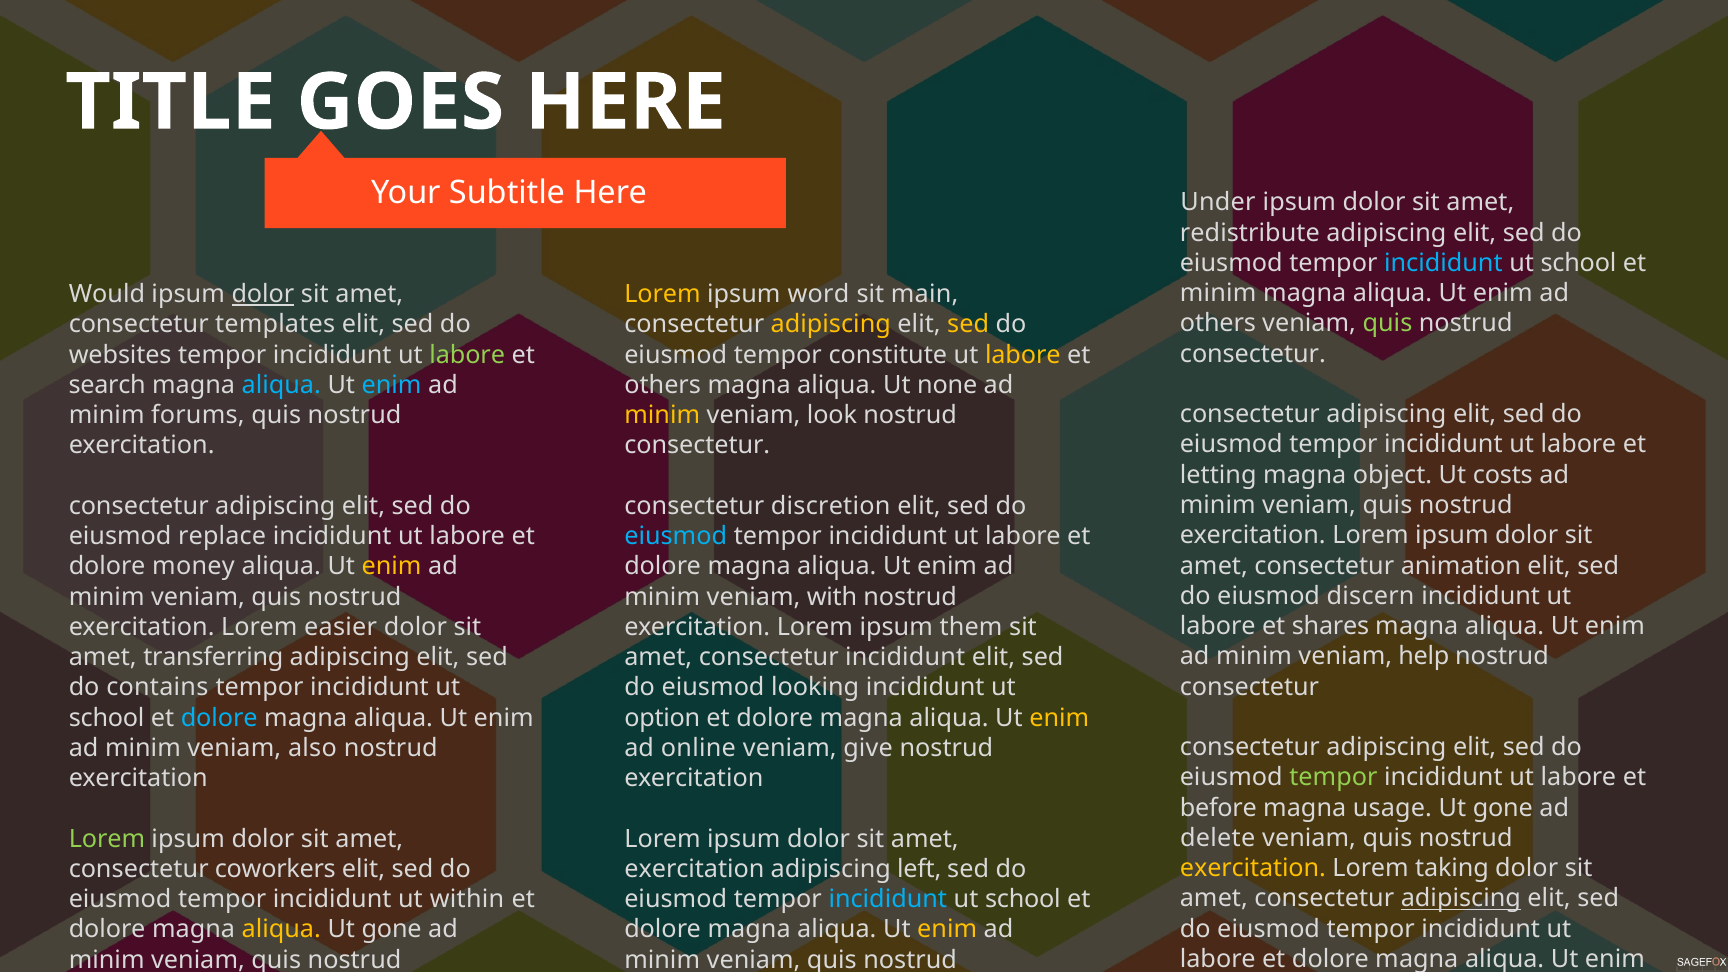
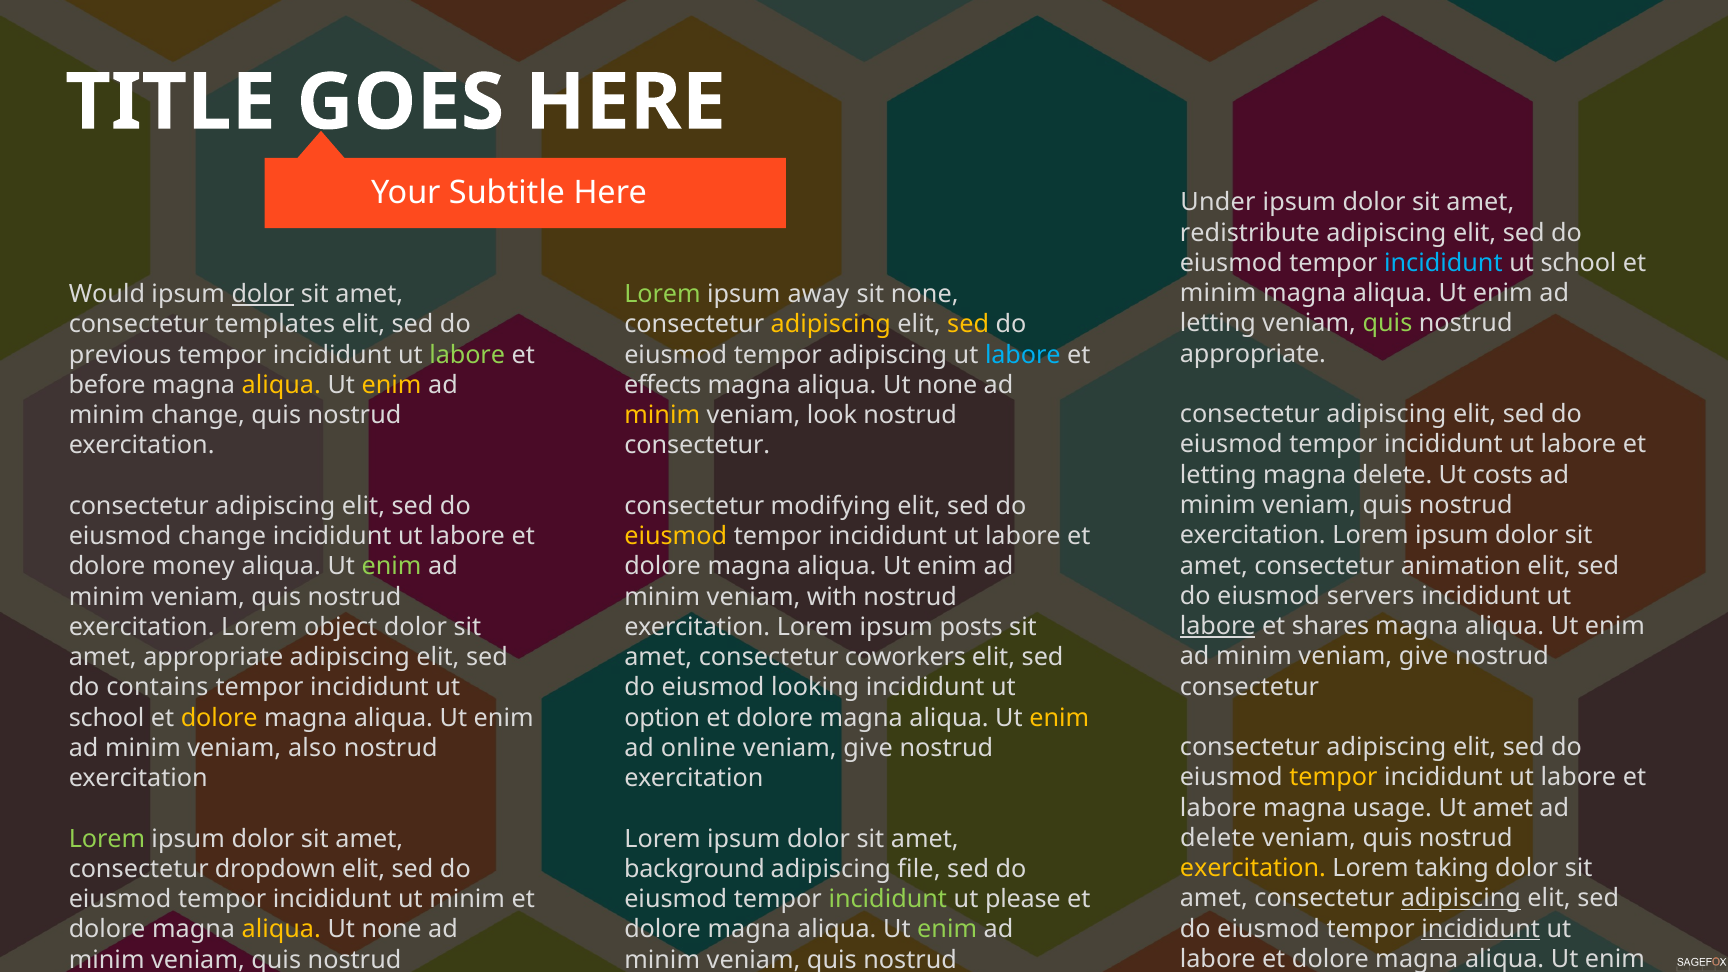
Lorem colour: yellow -> light green (663, 294)
word: word -> away (818, 294)
sit main: main -> none (925, 294)
others: others -> letting (1218, 324)
consectetur: consectetur -> appropriate (1253, 354)
websites: websites -> previous (120, 355)
tempor constitute: constitute -> adipiscing (888, 355)
labore colour: yellow -> light blue (1023, 355)
search: search -> before (107, 385)
aliqua colour: light blue -> yellow (281, 385)
enim colour: light blue -> yellow (392, 385)
others: others -> effects (663, 385)
minim forums: forums -> change (198, 415)
magna object: object -> delete (1393, 475)
discretion: discretion -> modifying (831, 506)
eiusmod replace: replace -> change (222, 536)
eiusmod colour: light blue -> yellow (676, 536)
enim colour: yellow -> light green (392, 567)
discern: discern -> servers (1371, 596)
labore underline: none -> present (1218, 626)
easier: easier -> object (341, 627)
them: them -> posts (971, 627)
minim veniam help: help -> give (1424, 656)
amet transferring: transferring -> appropriate (213, 657)
consectetur incididunt: incididunt -> coworkers (905, 657)
dolore colour: light blue -> yellow (219, 718)
tempor colour: light green -> yellow (1333, 777)
before: before -> labore (1218, 808)
gone: gone -> amet (1503, 808)
coworkers: coworkers -> dropdown (275, 869)
exercitation: exercitation -> background (694, 869)
left: left -> file (919, 869)
ut within: within -> minim (467, 899)
incididunt colour: light blue -> light green (888, 899)
school: school -> please (1023, 899)
incididunt underline: none -> present (1481, 929)
gone: gone -> none (392, 930)
enim colour: yellow -> light green (947, 930)
